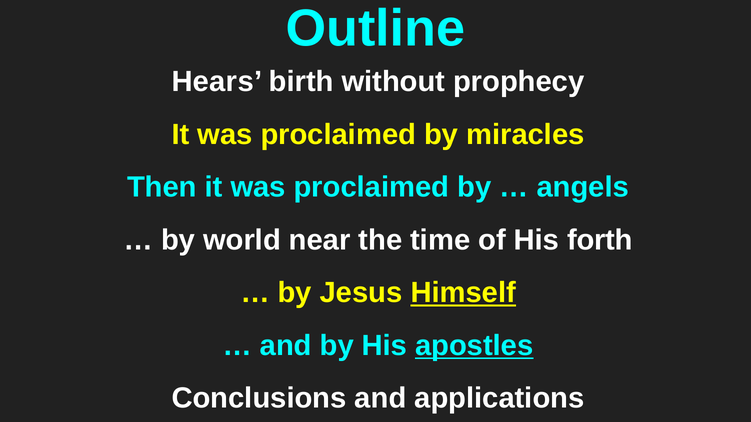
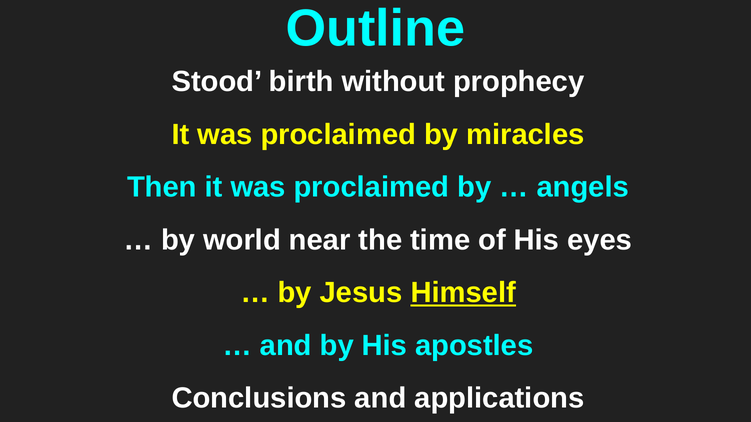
Hears: Hears -> Stood (217, 82)
forth: forth -> eyes (600, 240)
apostles underline: present -> none (474, 346)
